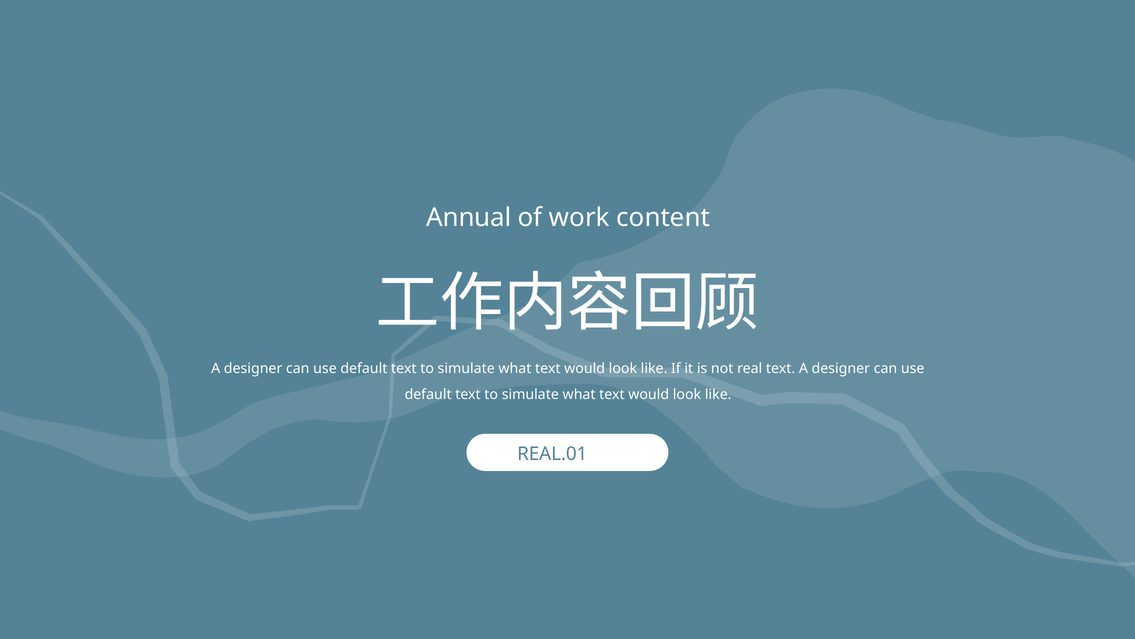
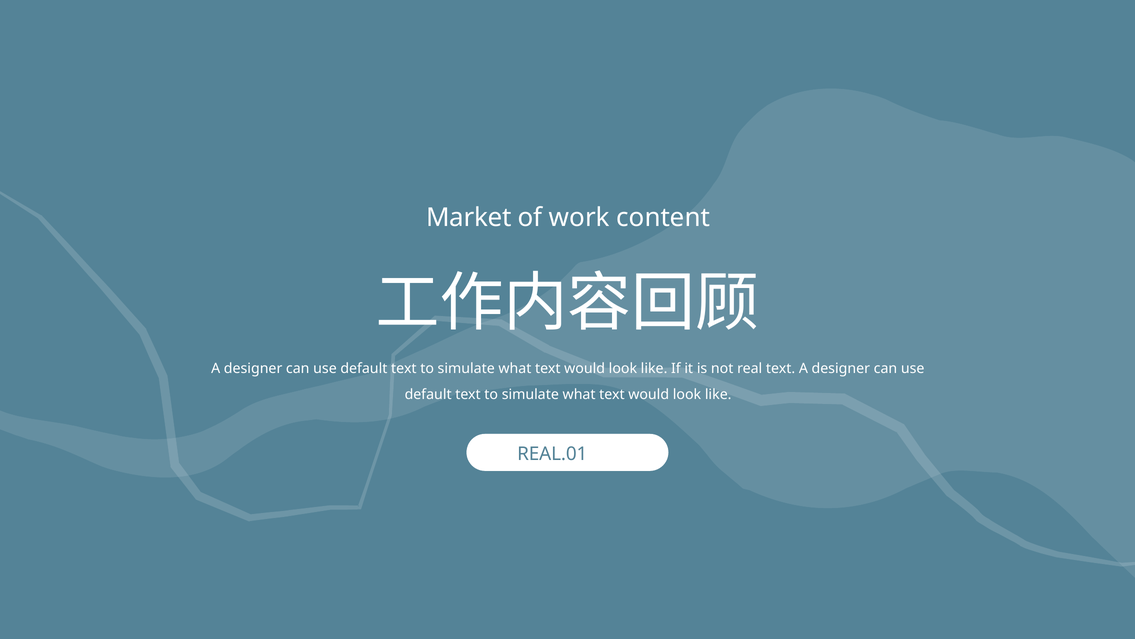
Annual: Annual -> Market (469, 217)
